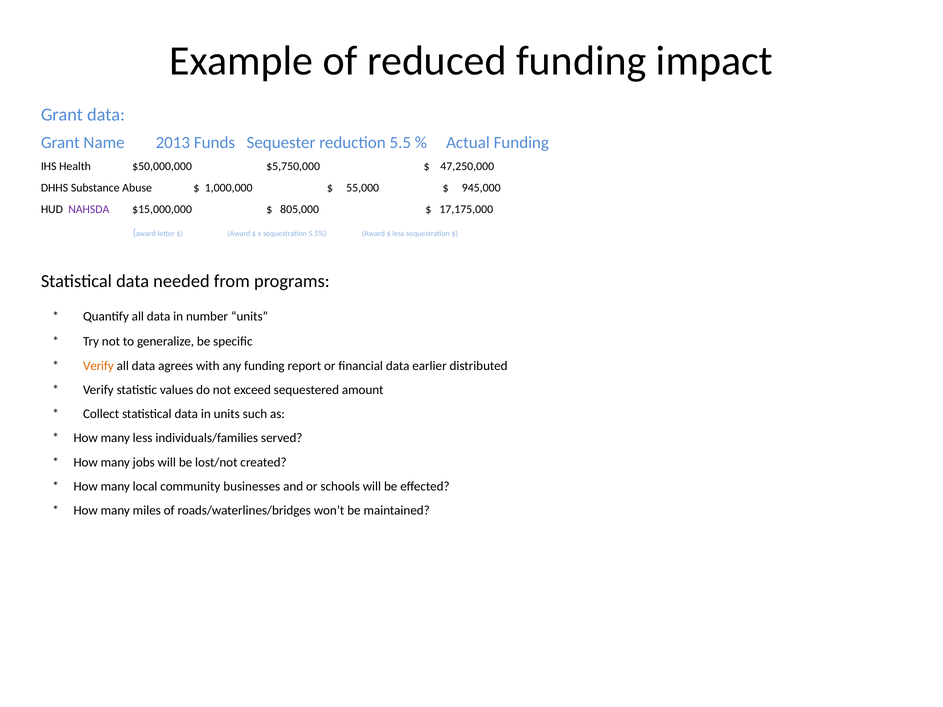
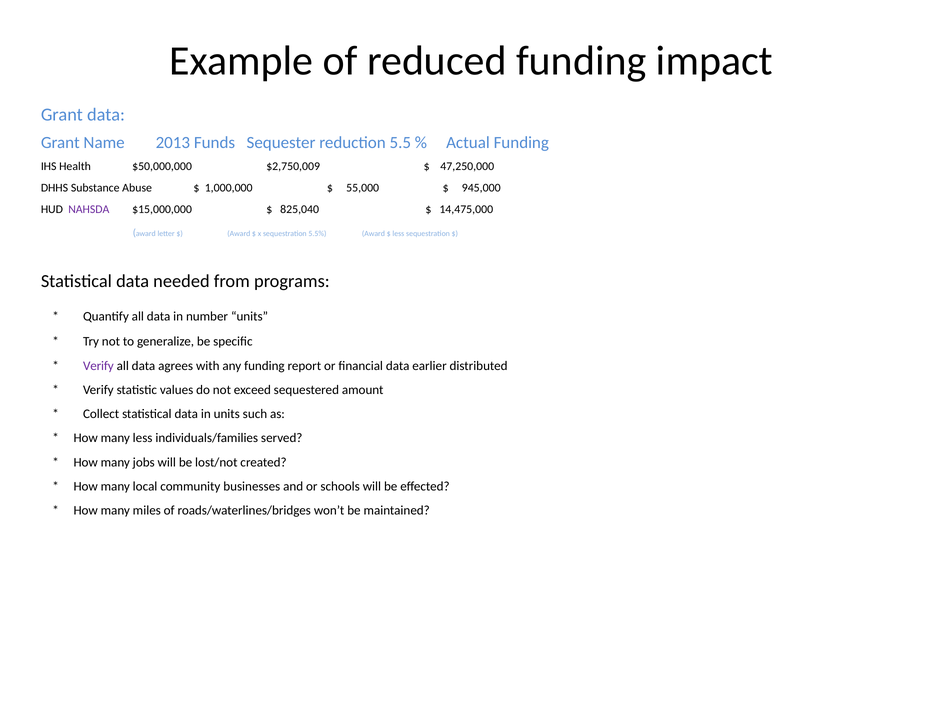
$5,750,000: $5,750,000 -> $2,750,009 (293, 167)
805,000: 805,000 -> 825,040 (300, 210)
17,175,000: 17,175,000 -> 14,475,000 (466, 210)
Verify colour: orange -> purple (98, 366)
